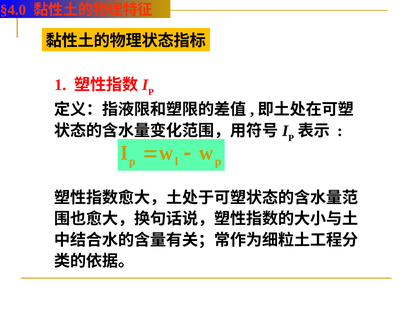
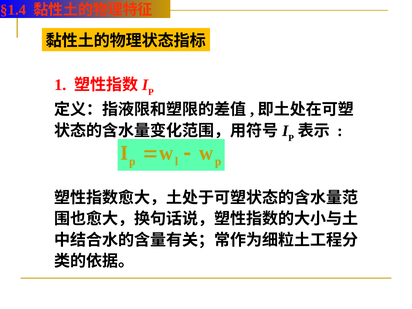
§4.0: §4.0 -> §1.4 (13, 10)
